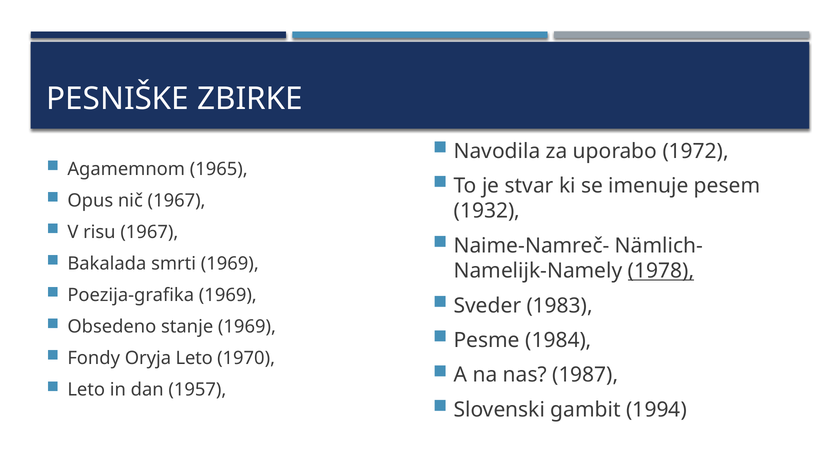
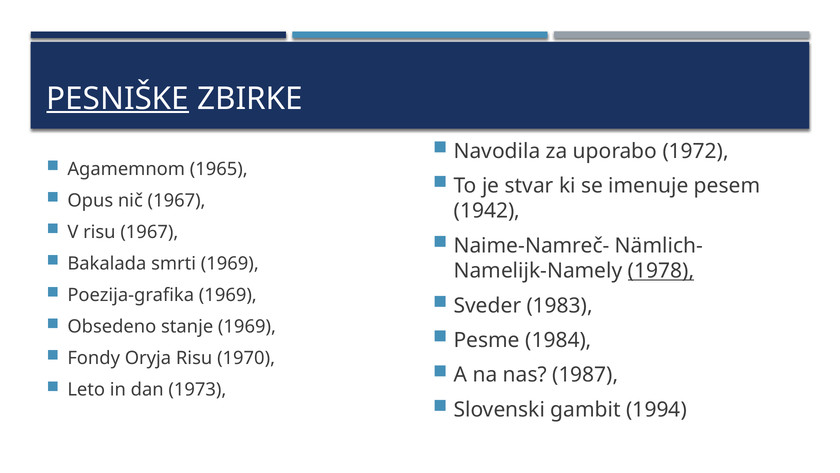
PESNIŠKE underline: none -> present (118, 98)
1932: 1932 -> 1942 (487, 211)
Oryja Leto: Leto -> Risu (194, 358)
1957: 1957 -> 1973 (197, 389)
